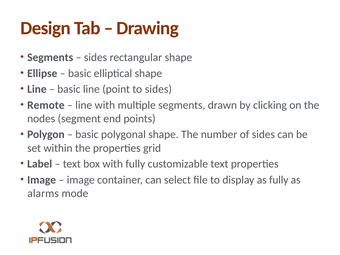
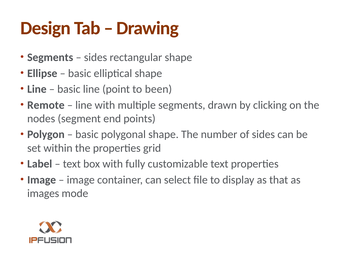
to sides: sides -> been (158, 89)
as fully: fully -> that (279, 180)
alarms: alarms -> images (43, 193)
